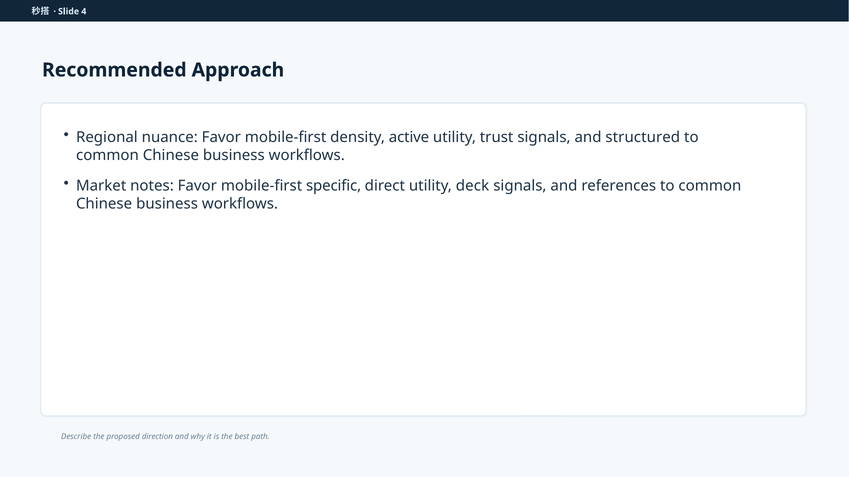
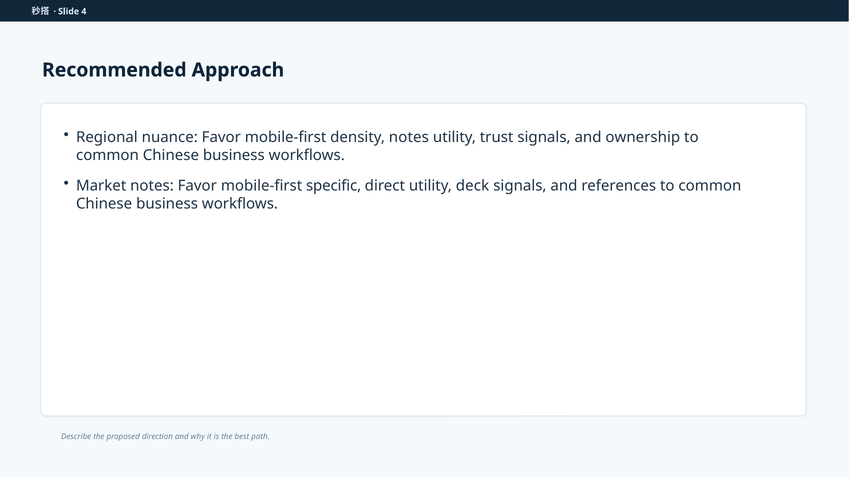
density active: active -> notes (409, 137)
structured: structured -> ownership (643, 137)
